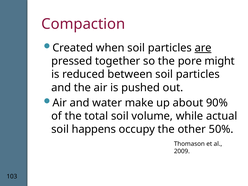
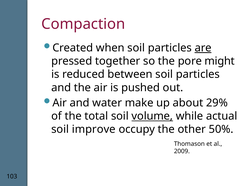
90%: 90% -> 29% (217, 103)
volume underline: none -> present (152, 116)
happens: happens -> improve (94, 129)
